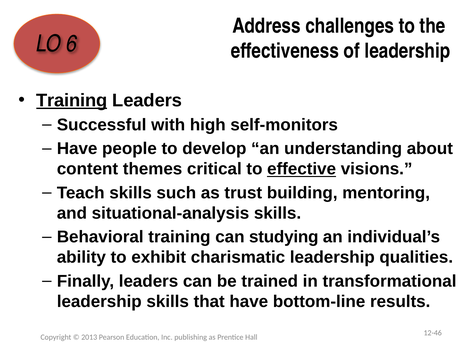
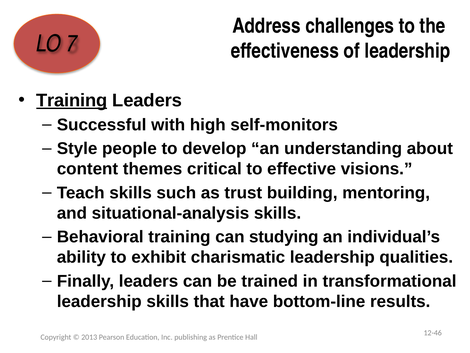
6: 6 -> 7 (72, 44)
Have: Have -> Style (77, 148)
effective underline: present -> none (302, 169)
